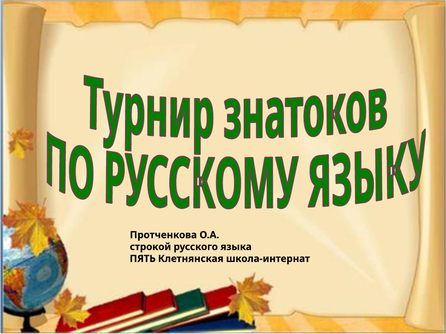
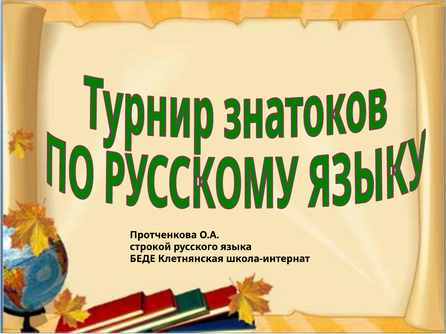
ПЯТЬ: ПЯТЬ -> БЕДЕ (143, 259)
